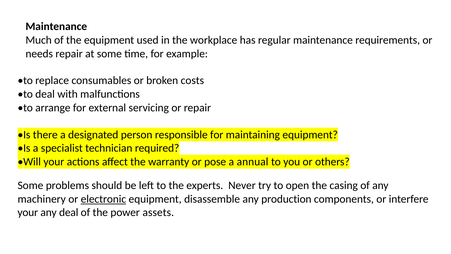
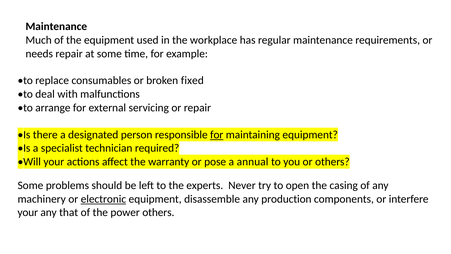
costs: costs -> fixed (192, 80)
for underline: none -> present (217, 135)
any deal: deal -> that (69, 212)
power assets: assets -> others (158, 212)
